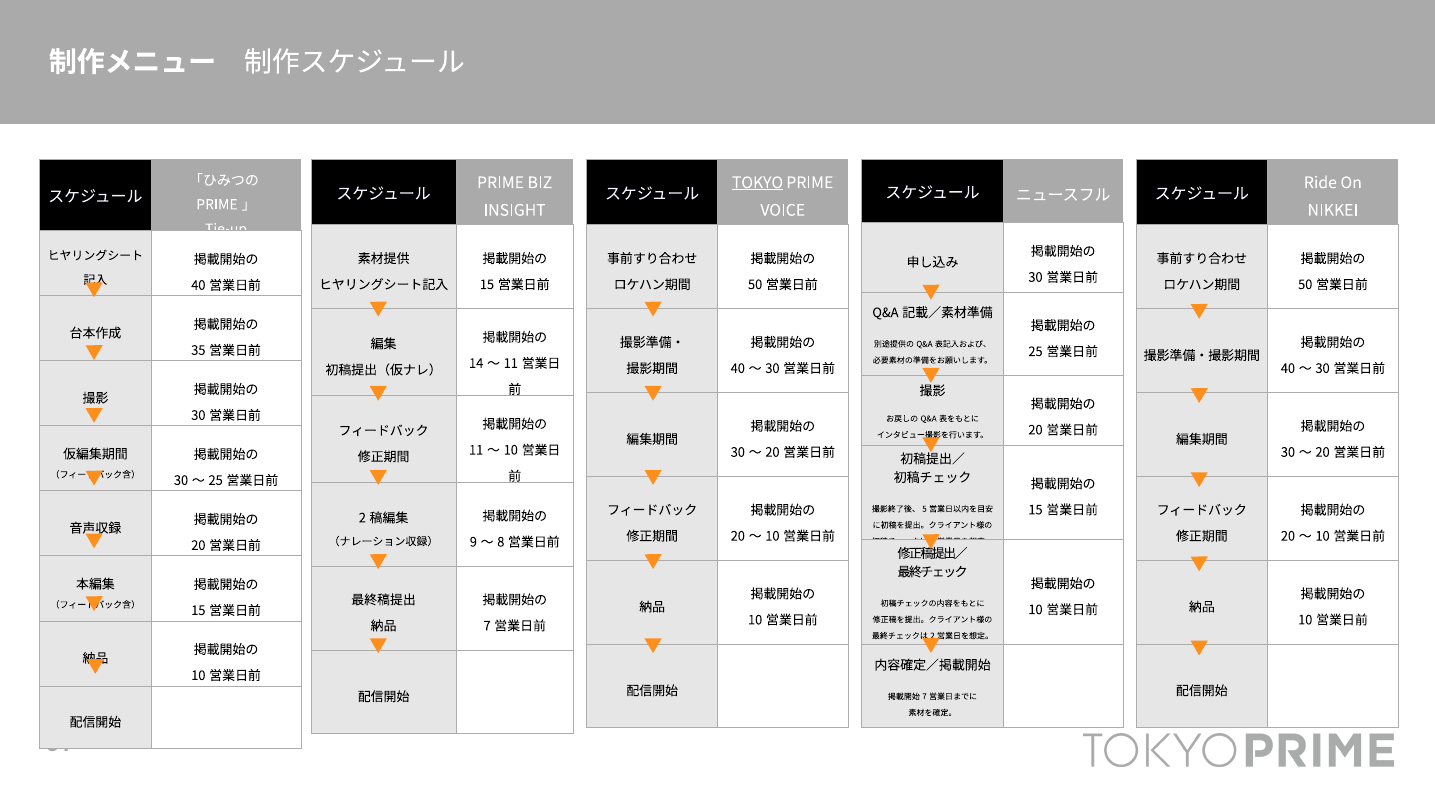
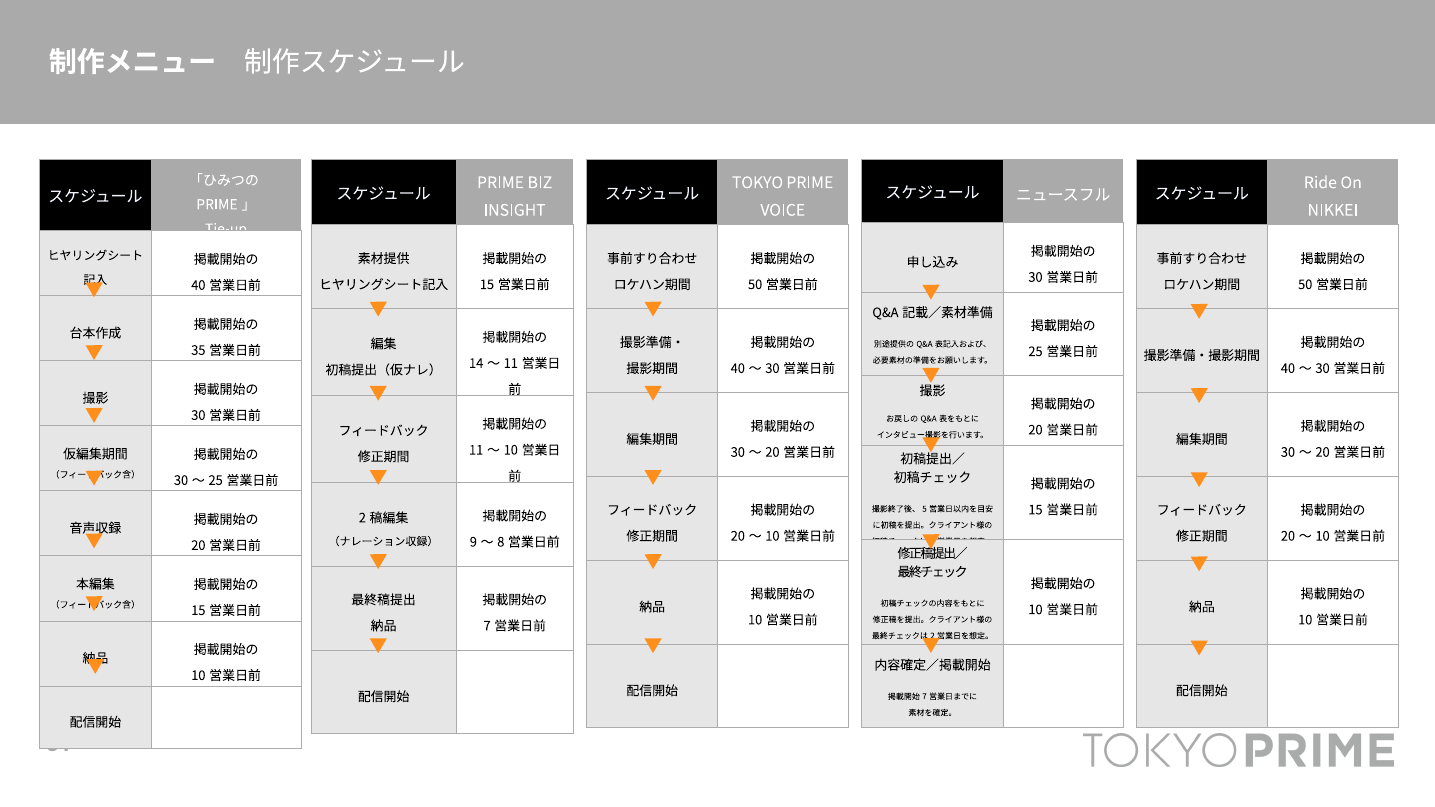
TOKYO underline: present -> none (758, 183)
